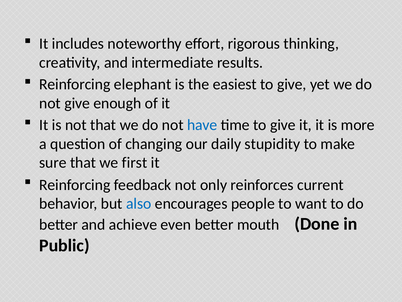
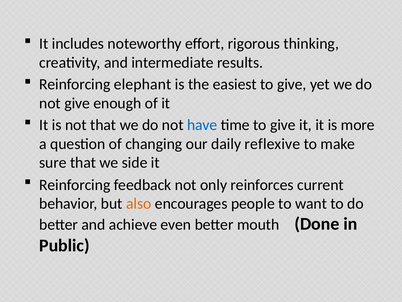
stupidity: stupidity -> reflexive (272, 144)
first: first -> side (135, 162)
also colour: blue -> orange (139, 203)
